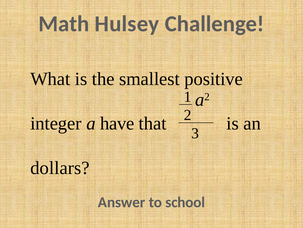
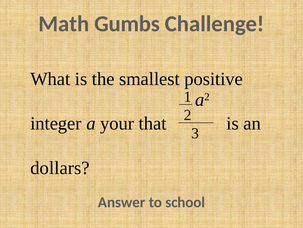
Hulsey: Hulsey -> Gumbs (127, 24)
have: have -> your (117, 123)
